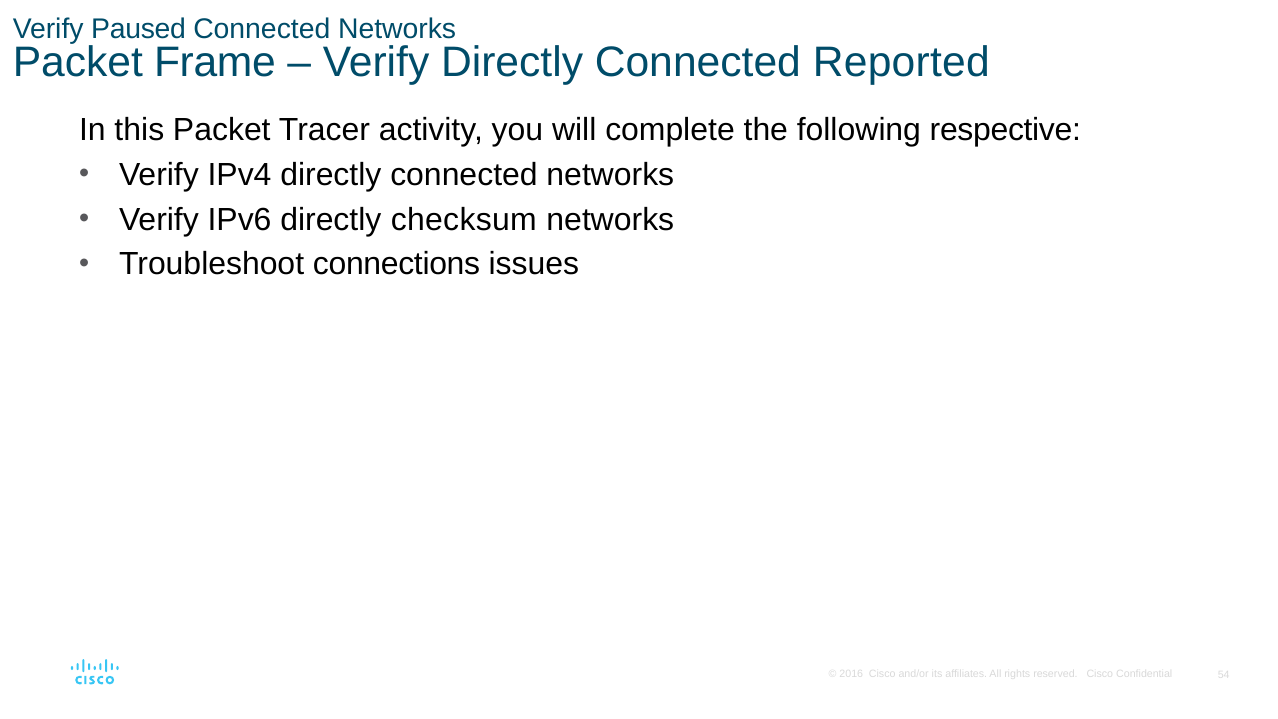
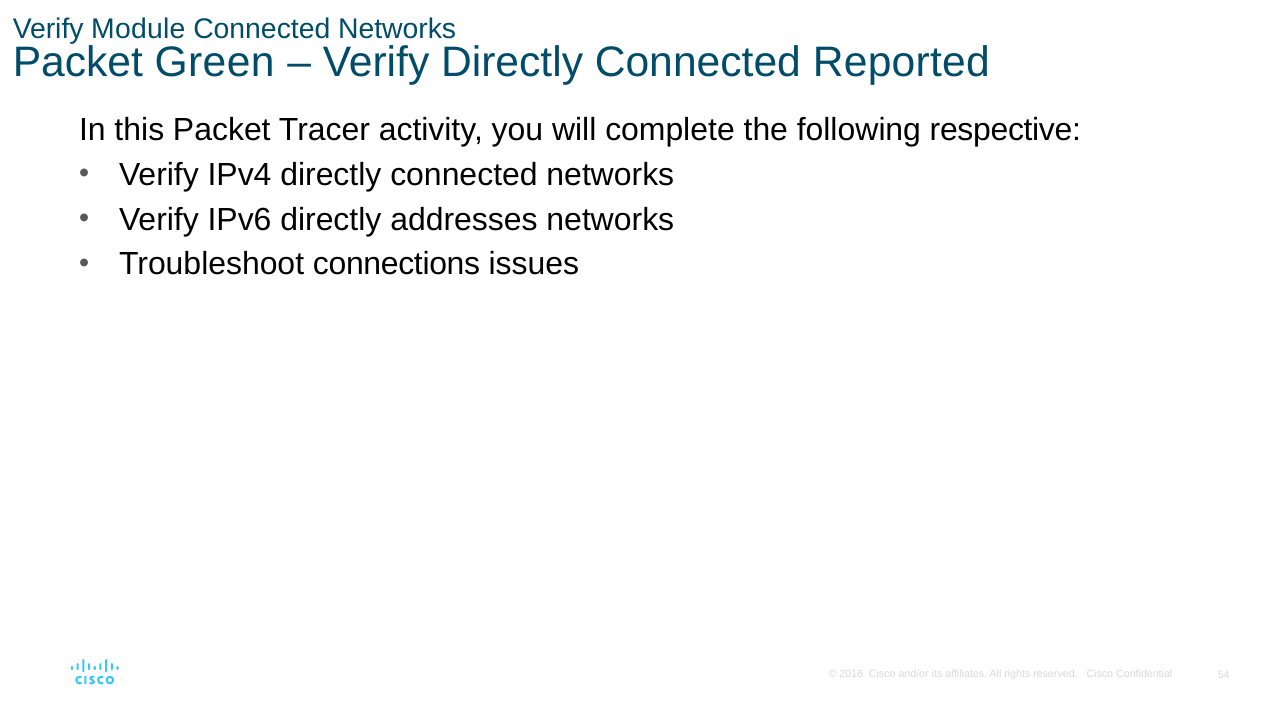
Paused: Paused -> Module (138, 29)
Frame: Frame -> Green (215, 63)
checksum: checksum -> addresses (464, 220)
